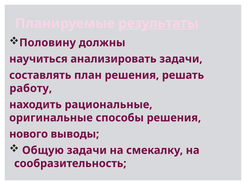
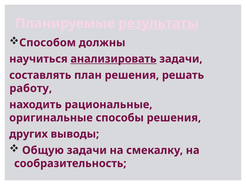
Половину: Половину -> Способом (48, 43)
анализировать underline: none -> present (113, 59)
нового: нового -> других (29, 134)
